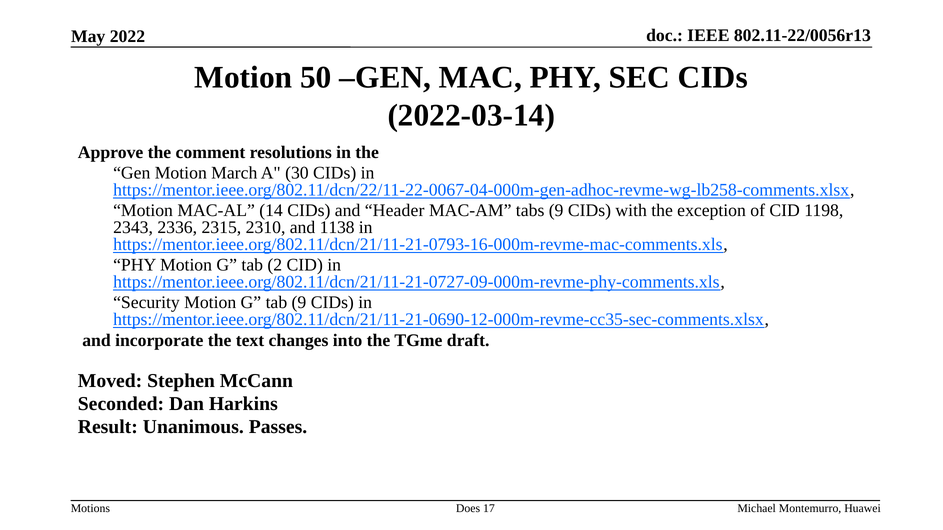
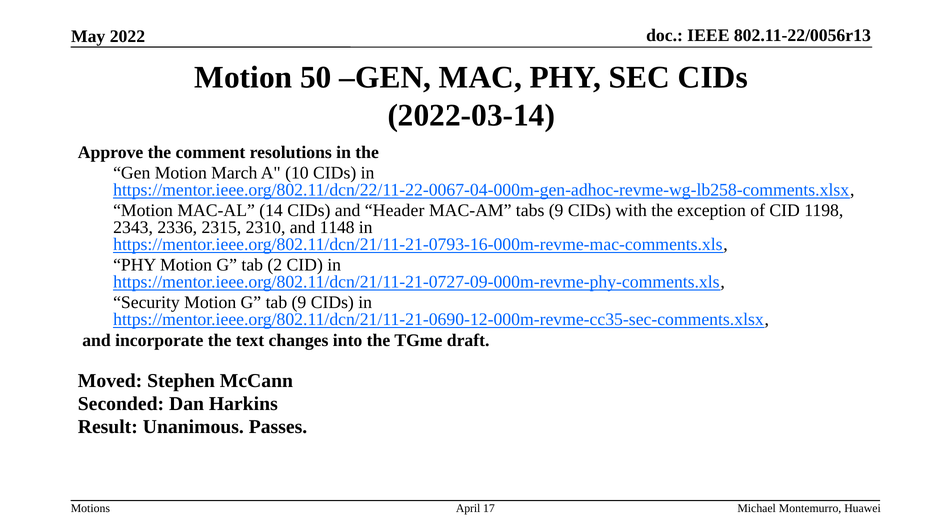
30: 30 -> 10 (297, 173)
1138: 1138 -> 1148 (337, 228)
Does: Does -> April (468, 509)
